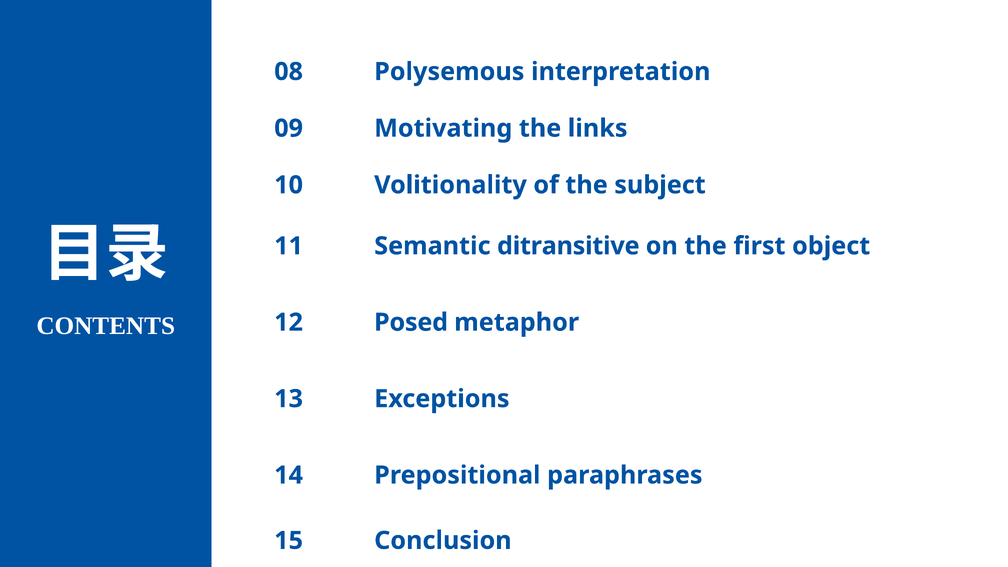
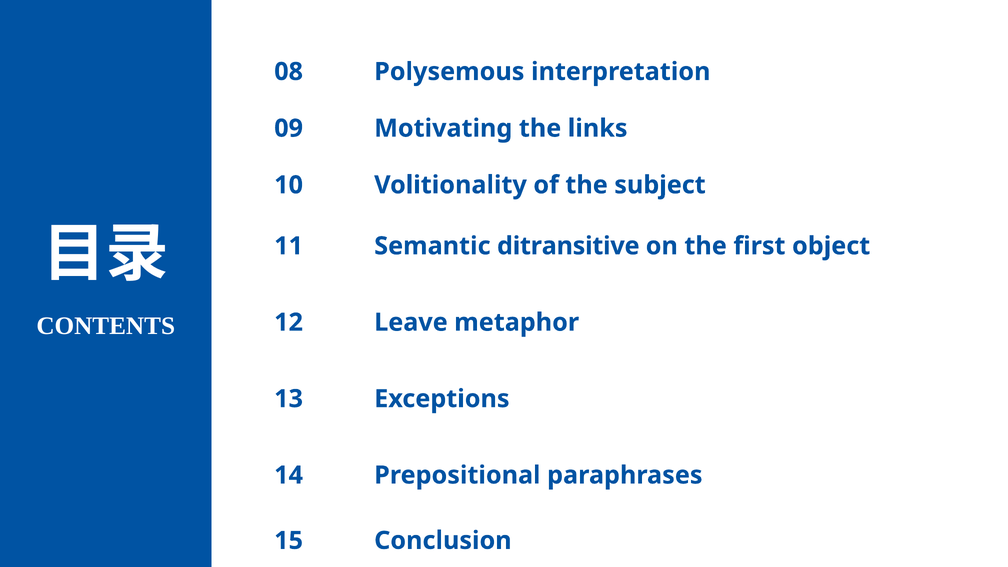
Posed: Posed -> Leave (411, 322)
